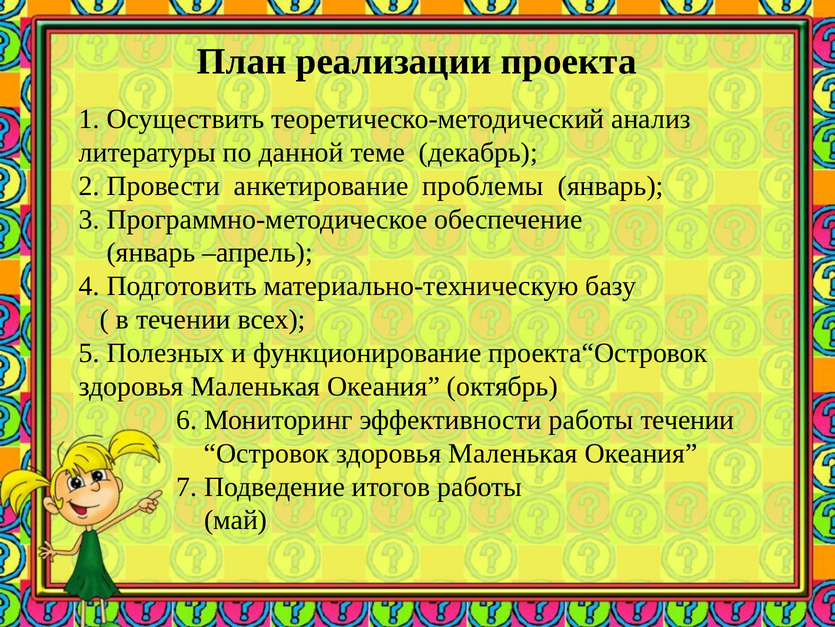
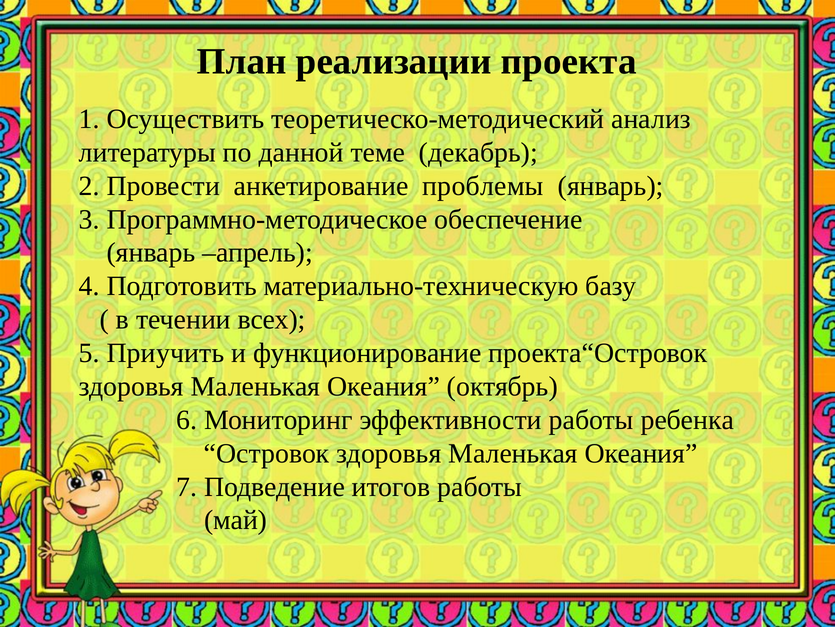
Полезных: Полезных -> Приучить (165, 353)
работы течении: течении -> ребенка (687, 419)
